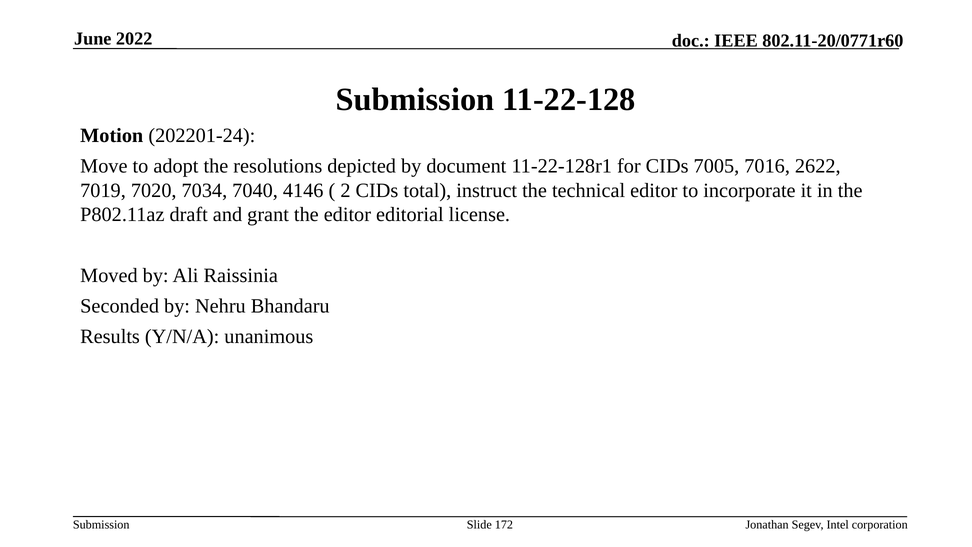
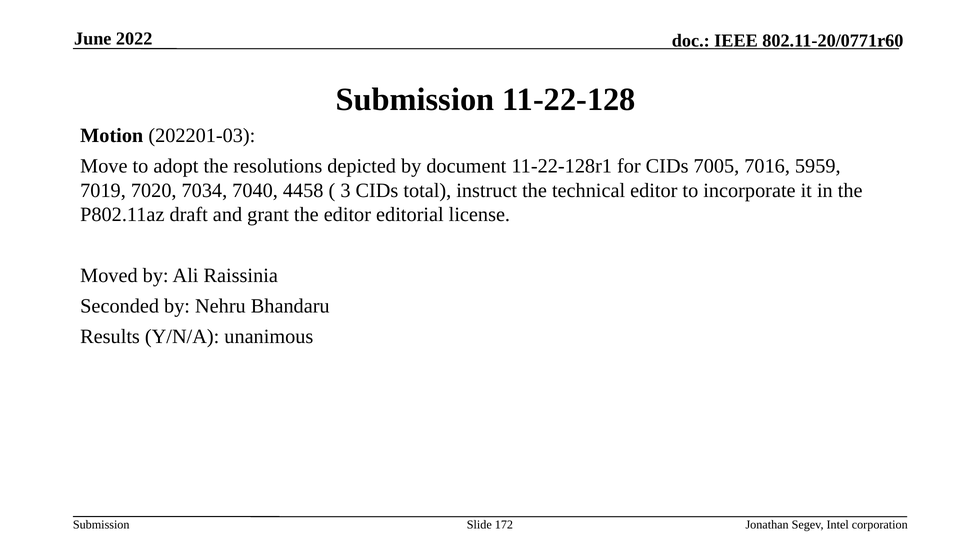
202201-24: 202201-24 -> 202201-03 (202, 136)
2622: 2622 -> 5959 (818, 166)
4146: 4146 -> 4458 (303, 190)
2: 2 -> 3 (345, 190)
